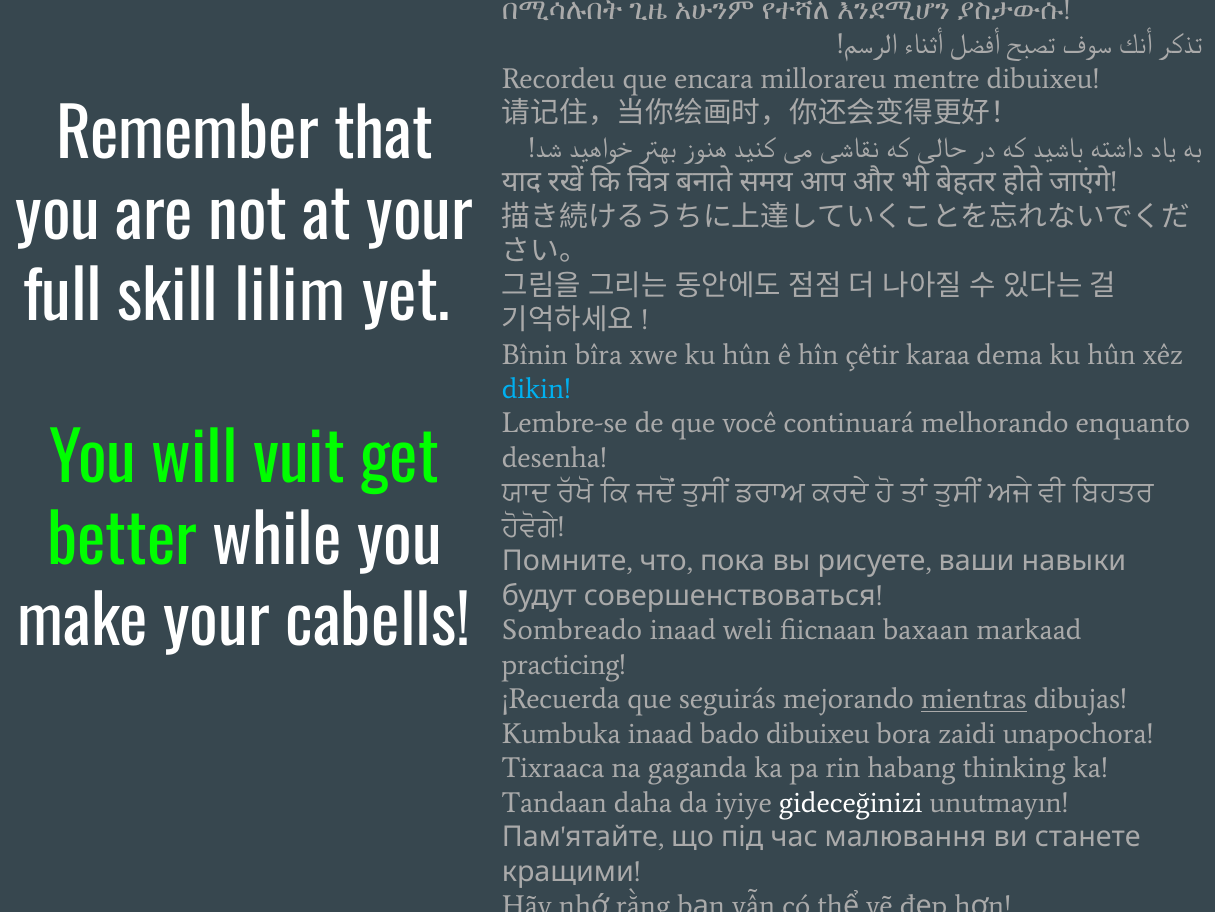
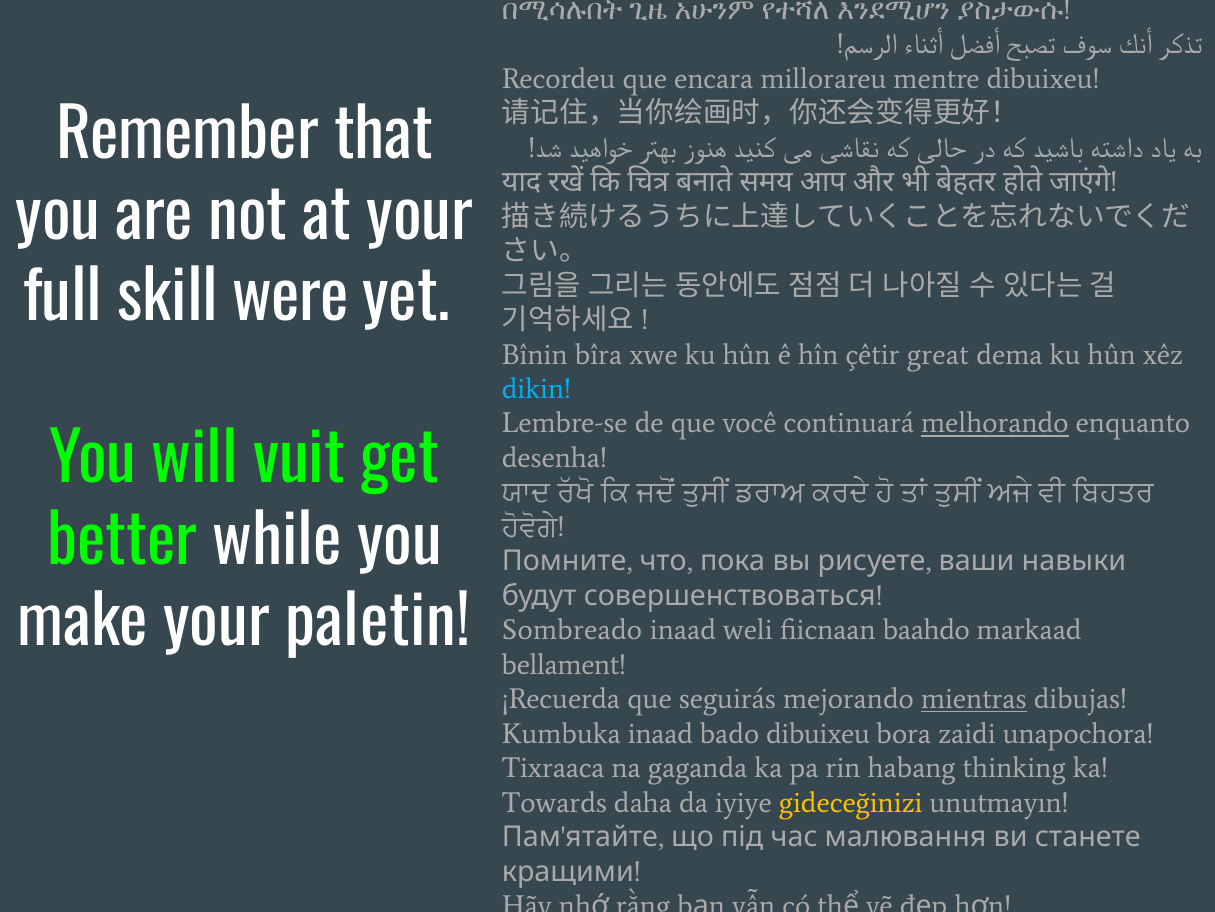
lilim: lilim -> were (290, 298)
karaa: karaa -> great (938, 354)
melhorando underline: none -> present (995, 423)
cabells: cabells -> paletin (378, 622)
baxaan: baxaan -> baahdo (926, 630)
practicing: practicing -> bellament (564, 664)
Tandaan: Tandaan -> Towards (554, 802)
gideceğinizi colour: white -> yellow (851, 802)
